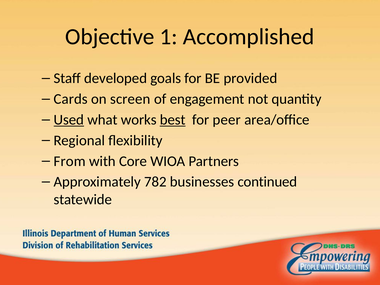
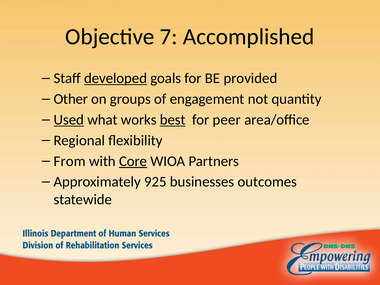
1: 1 -> 7 (169, 37)
developed underline: none -> present (116, 78)
Cards: Cards -> Other (71, 99)
screen: screen -> groups (130, 99)
Core underline: none -> present (133, 161)
782: 782 -> 925 (155, 182)
continued: continued -> outcomes (267, 182)
